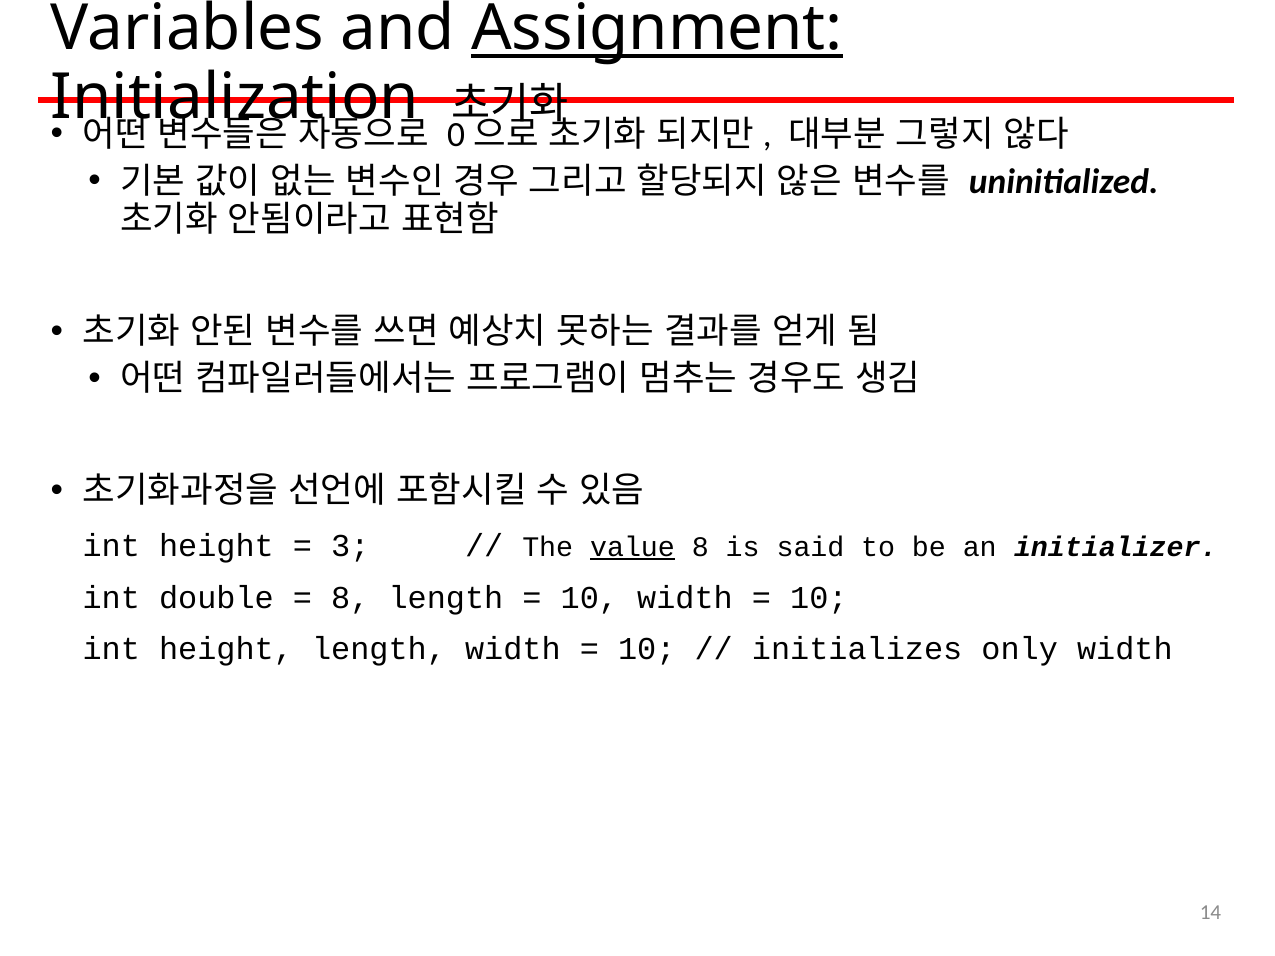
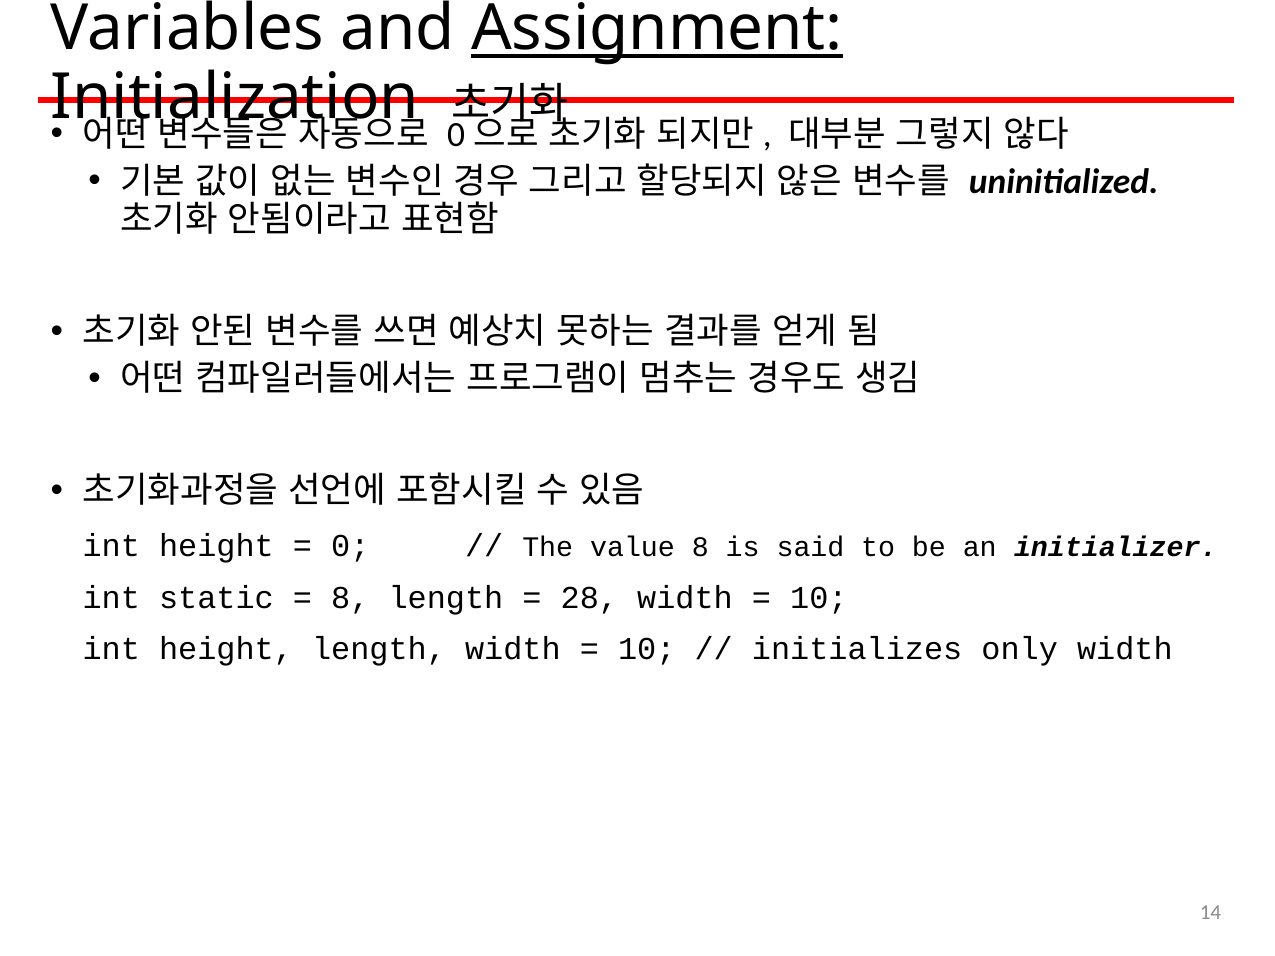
3: 3 -> 0 (350, 546)
value underline: present -> none (633, 547)
double: double -> static (216, 598)
10: 10 -> 28 (589, 598)
